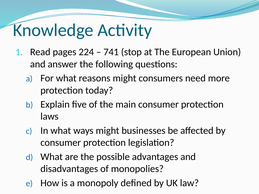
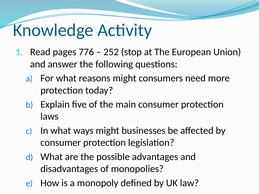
224: 224 -> 776 (86, 52)
741: 741 -> 252 (111, 52)
